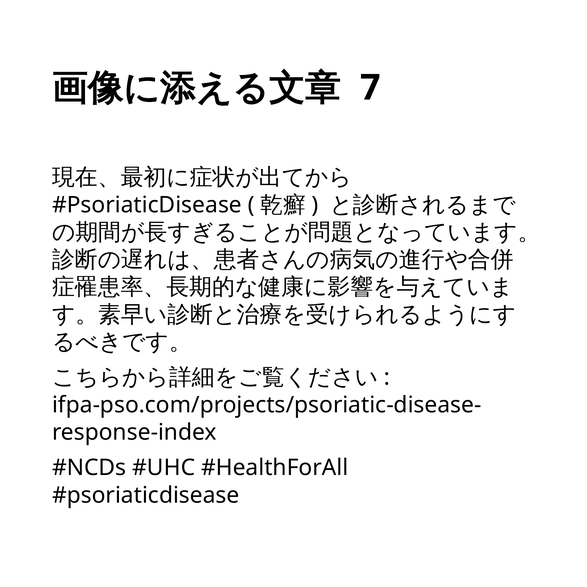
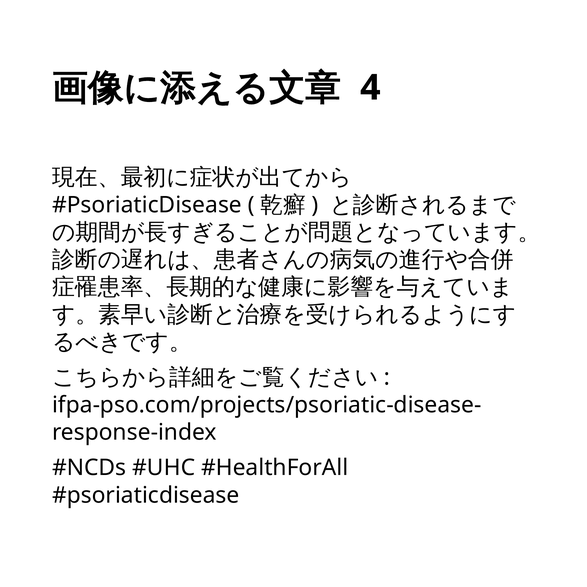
7: 7 -> 4 (370, 88)
